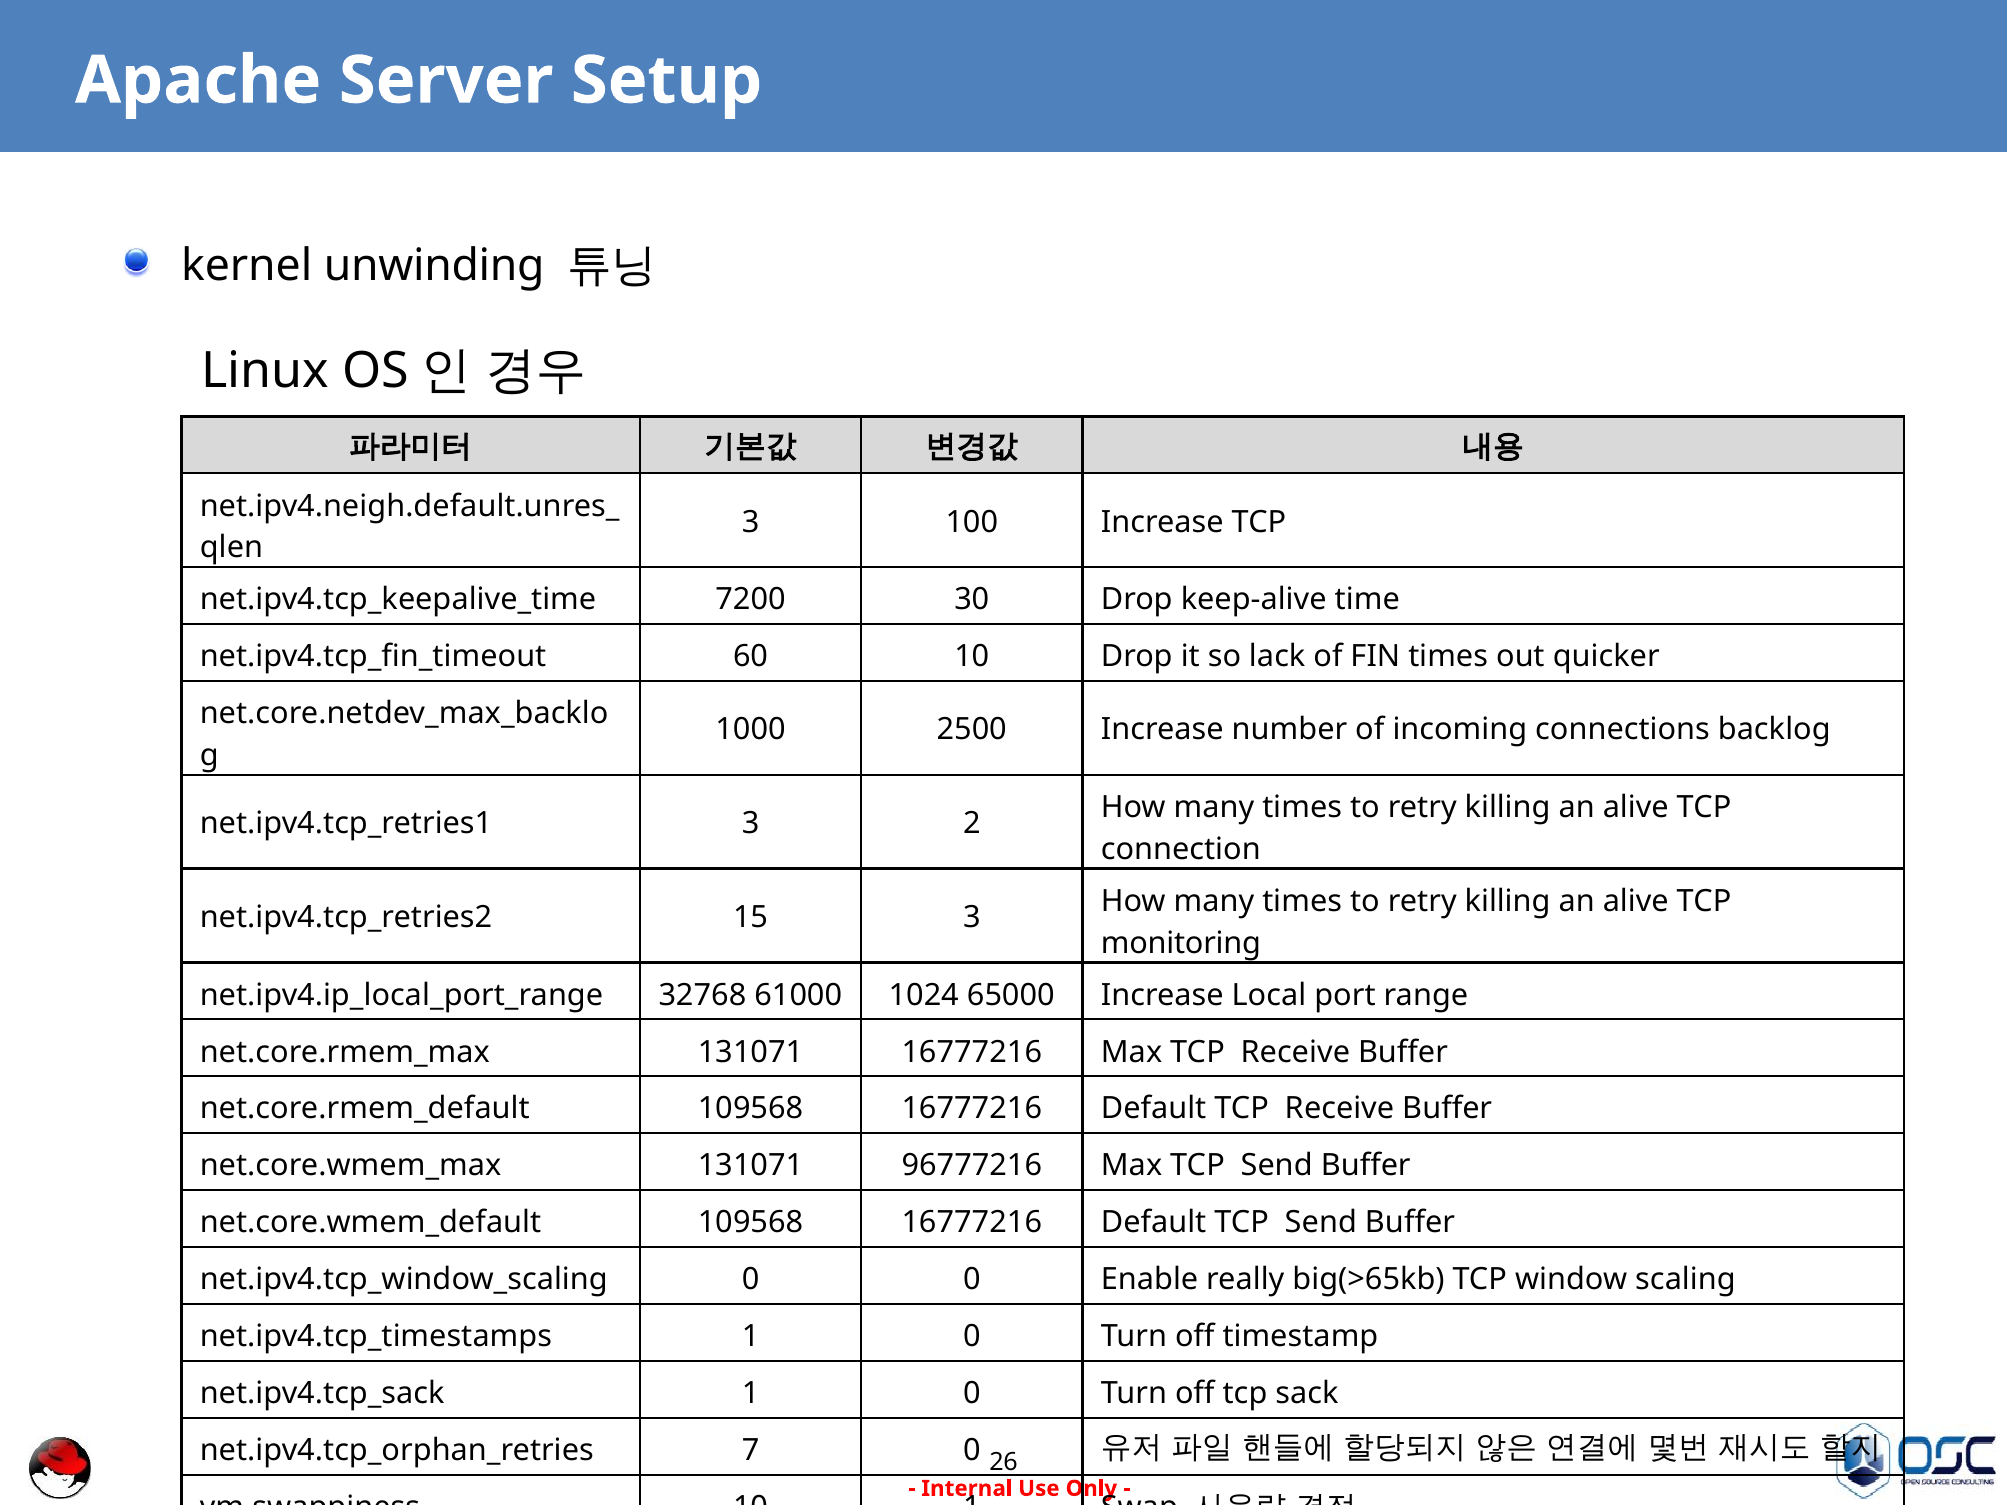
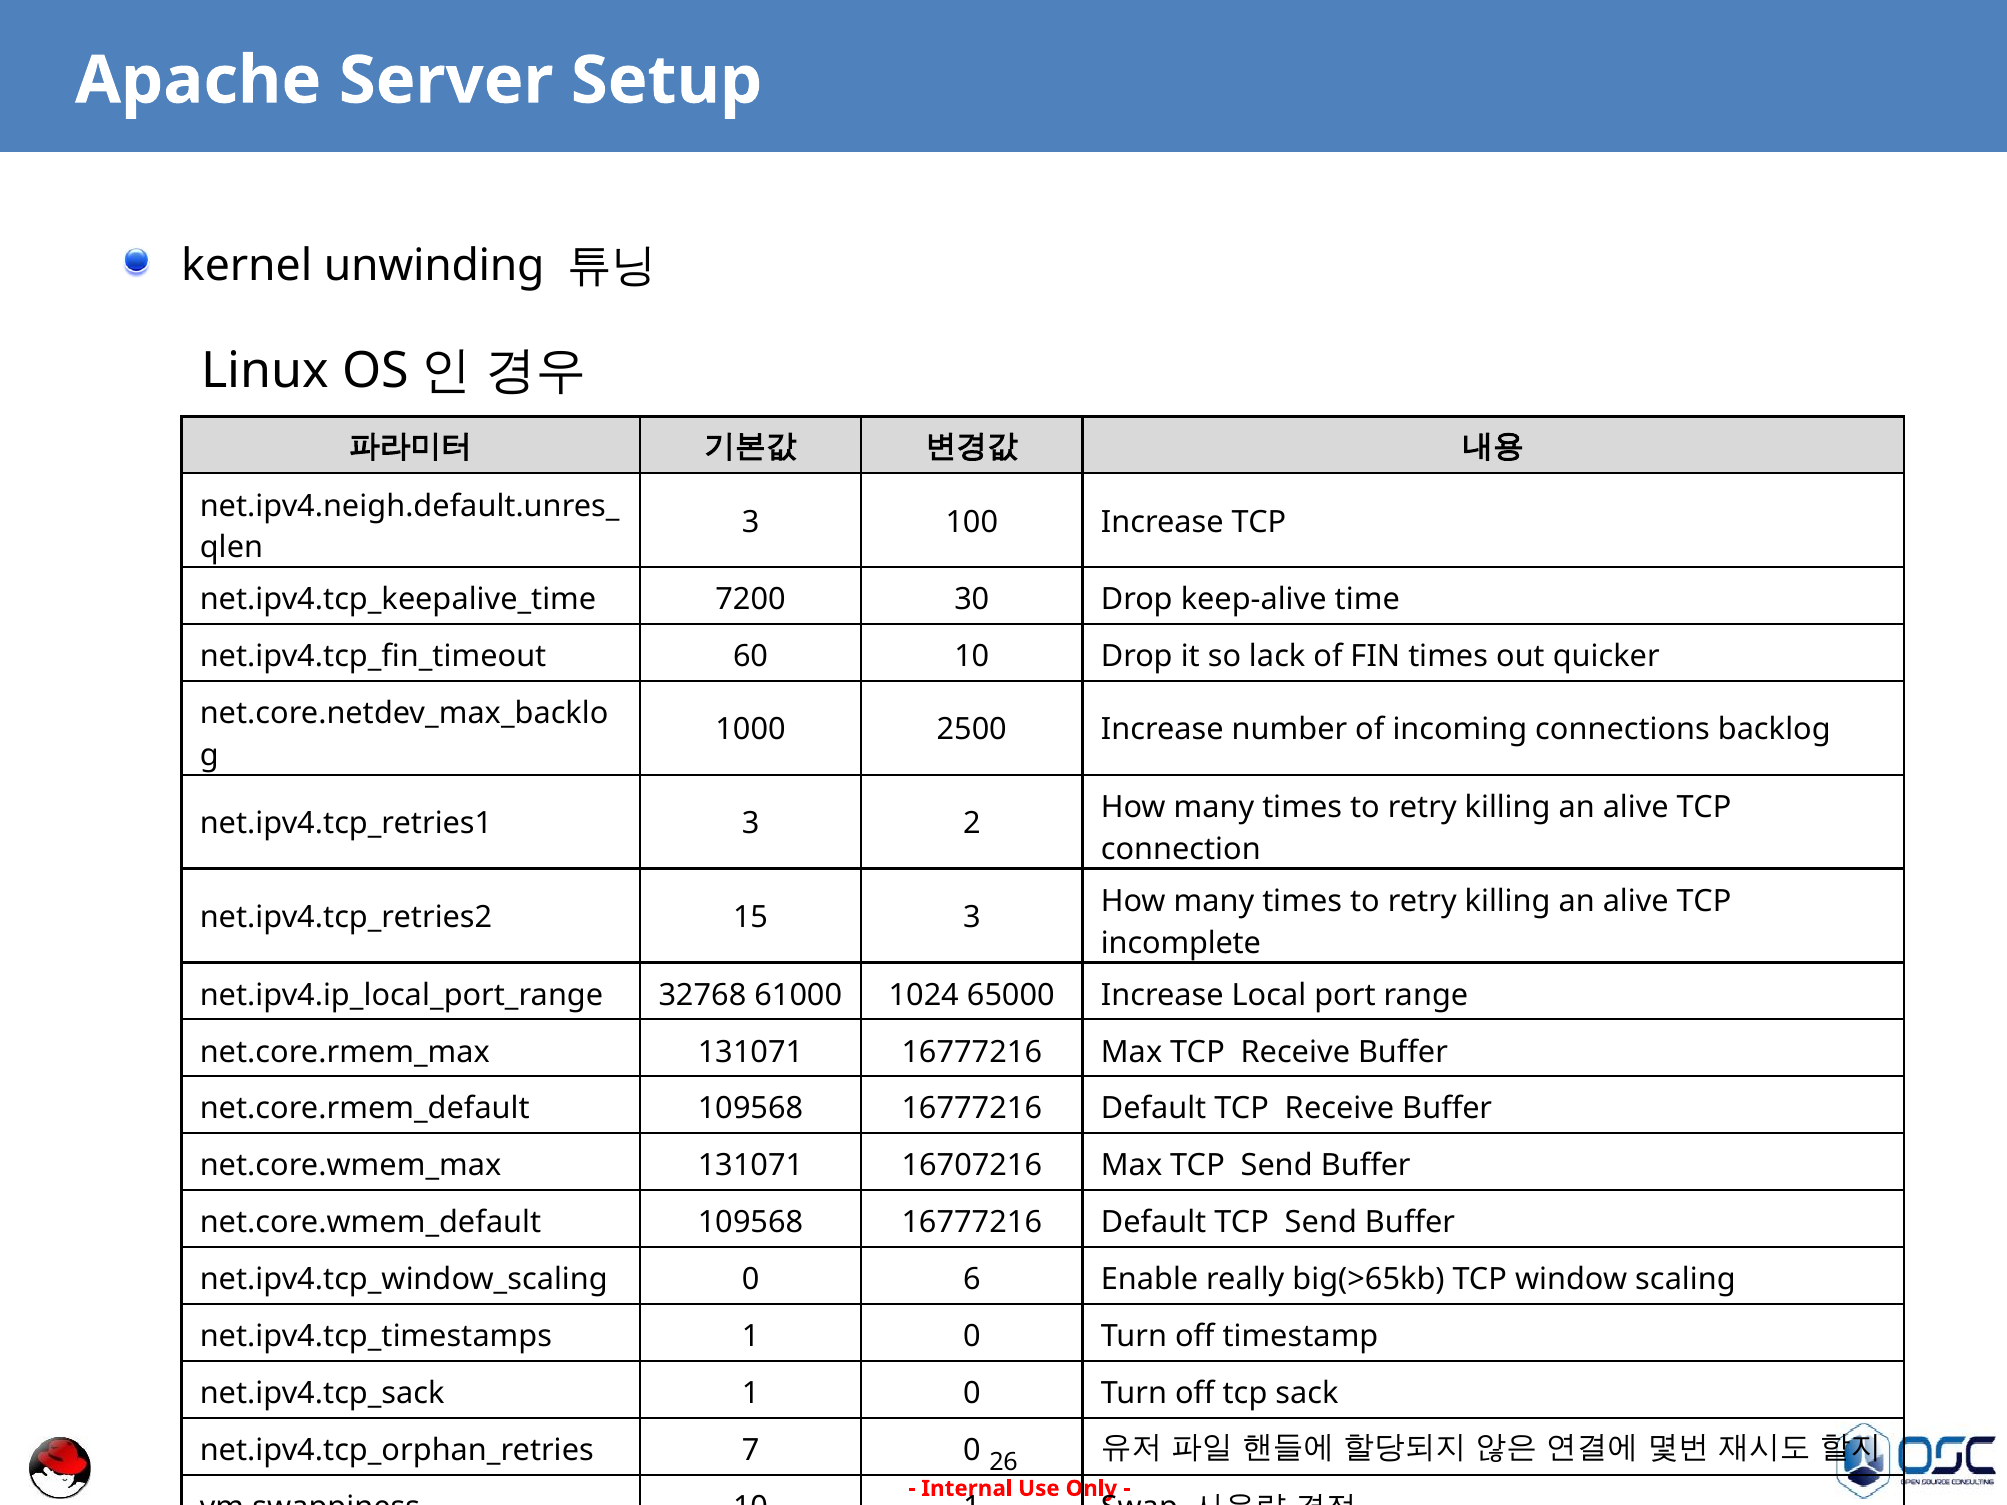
monitoring: monitoring -> incomplete (1181, 943)
96777216: 96777216 -> 16707216 (972, 1166)
0 0: 0 -> 6 (972, 1280)
